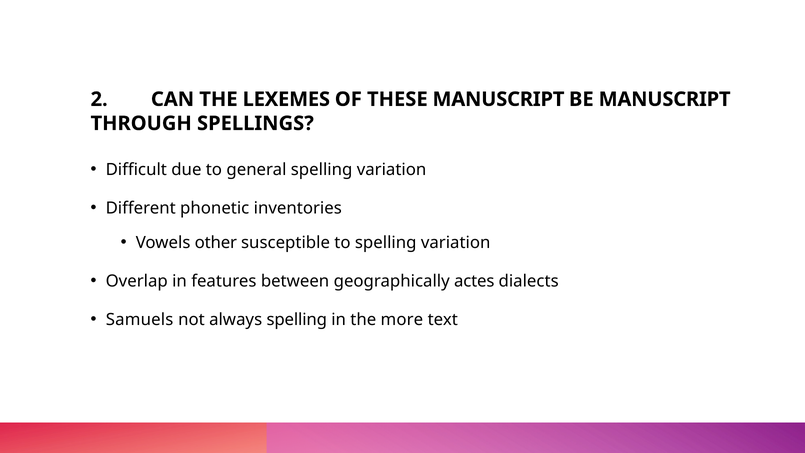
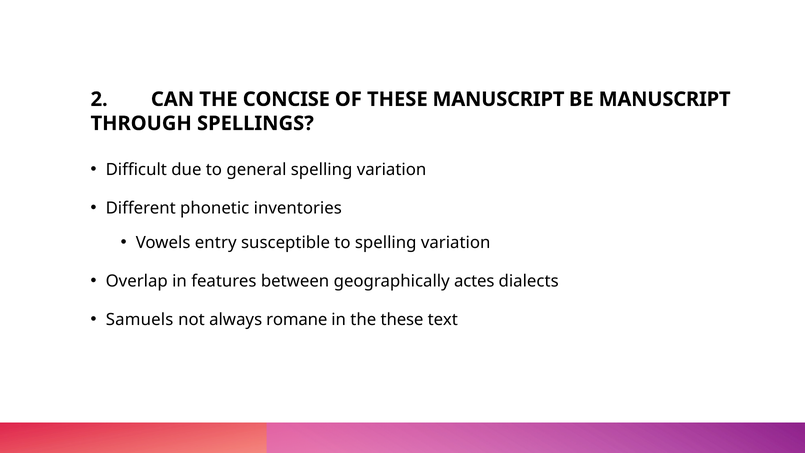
LEXEMES: LEXEMES -> CONCISE (286, 99)
other: other -> entry (216, 242)
always spelling: spelling -> romane (297, 320)
the more: more -> these (402, 320)
